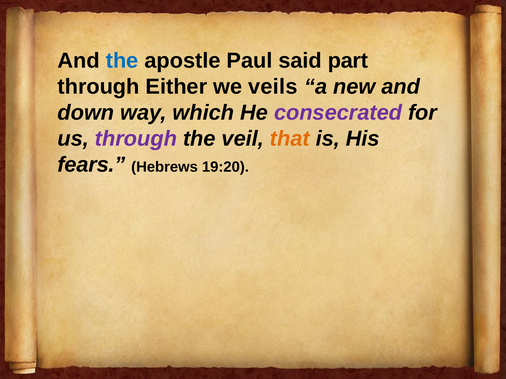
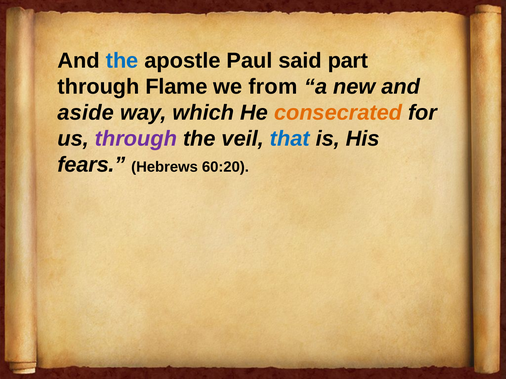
Either: Either -> Flame (176, 87)
veils: veils -> from (273, 87)
down: down -> aside (86, 113)
consecrated colour: purple -> orange (338, 113)
that colour: orange -> blue (290, 139)
19:20: 19:20 -> 60:20 (225, 167)
